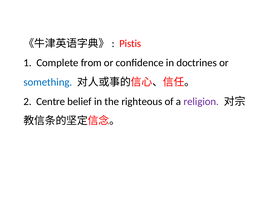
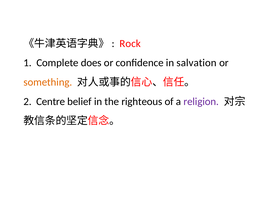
Pistis: Pistis -> Rock (130, 43)
from: from -> does (91, 63)
doctrines: doctrines -> salvation (197, 63)
something colour: blue -> orange (48, 82)
